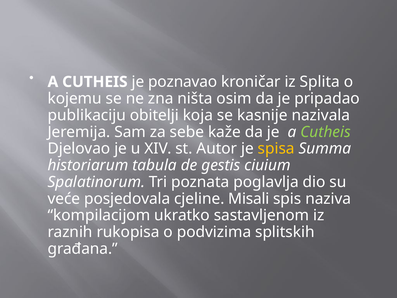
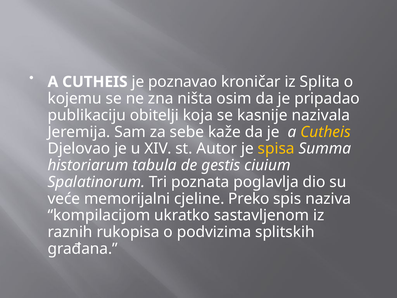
Cutheis colour: light green -> yellow (326, 132)
posjedovala: posjedovala -> memorijalni (127, 199)
Misali: Misali -> Preko (249, 199)
